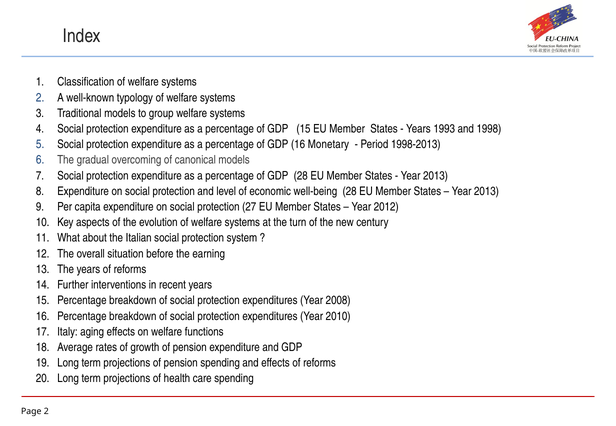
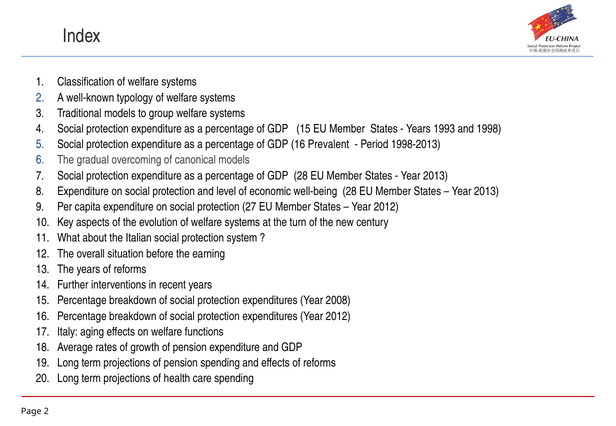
Monetary: Monetary -> Prevalent (328, 145)
expenditures Year 2010: 2010 -> 2012 (338, 316)
